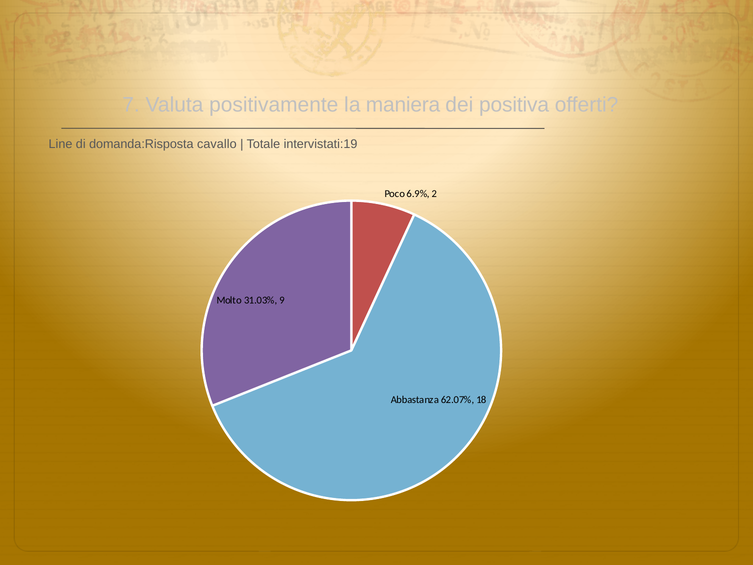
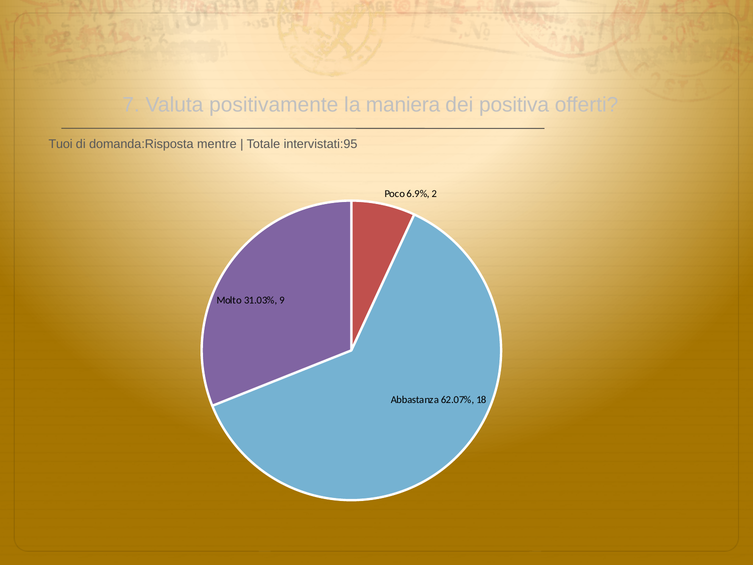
Line: Line -> Tuoi (61, 144)
cavallo: cavallo -> mentre (217, 144)
intervistati:19: intervistati:19 -> intervistati:95 (321, 144)
